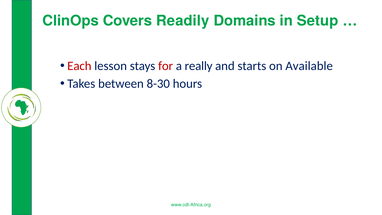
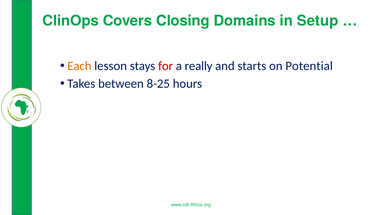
Readily: Readily -> Closing (183, 21)
Each colour: red -> orange (79, 66)
Available: Available -> Potential (309, 66)
8-30: 8-30 -> 8-25 (158, 84)
